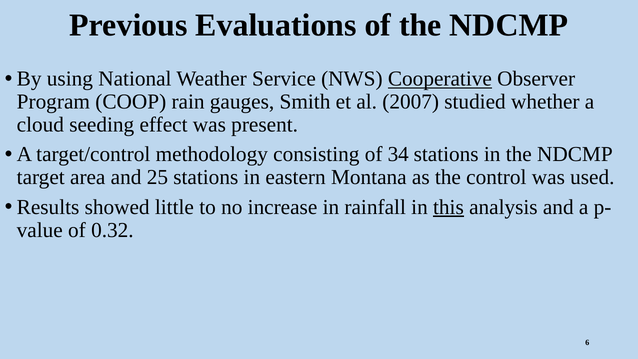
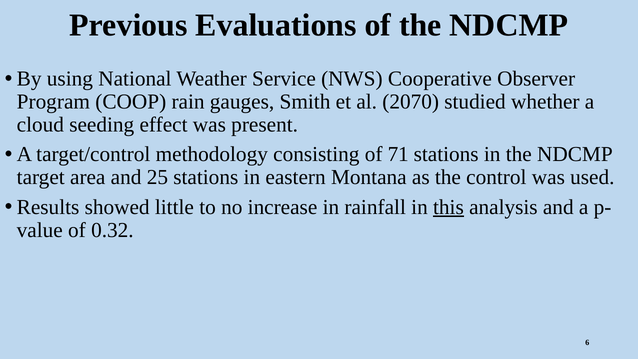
Cooperative underline: present -> none (440, 79)
2007: 2007 -> 2070 (411, 102)
34: 34 -> 71 (398, 154)
